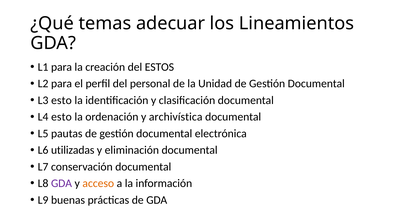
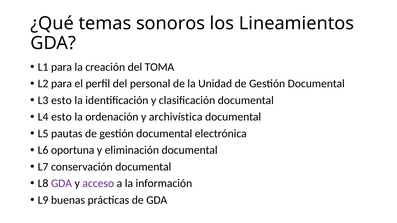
adecuar: adecuar -> sonoros (171, 24)
ESTOS: ESTOS -> TOMA (159, 67)
utilizadas: utilizadas -> oportuna (73, 150)
acceso colour: orange -> purple (98, 184)
